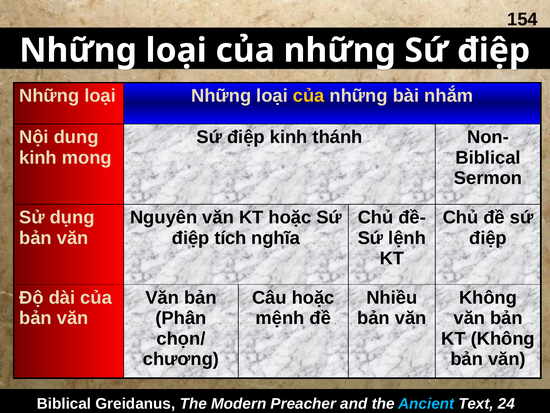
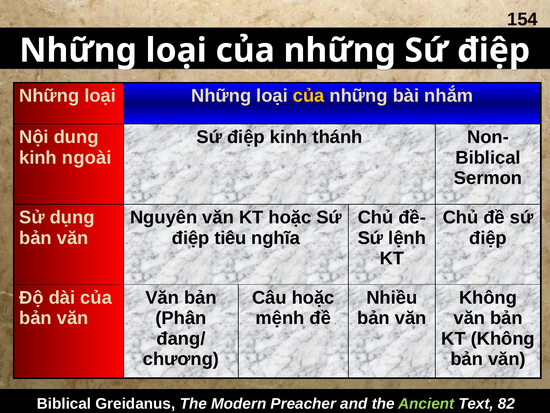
mong: mong -> ngoài (87, 157)
tích: tích -> tiêu (230, 238)
chọn/: chọn/ -> đang/ (181, 338)
Ancient colour: light blue -> light green (426, 403)
24: 24 -> 82 (506, 403)
